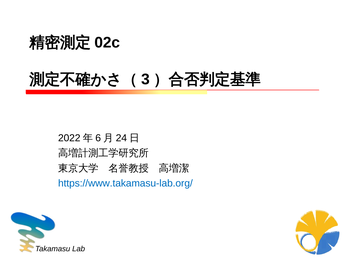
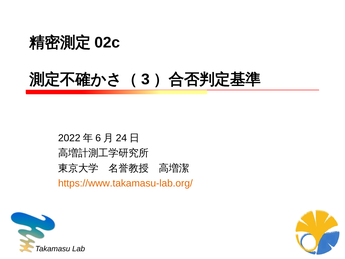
https://www.takamasu-lab.org/ colour: blue -> orange (125, 183)
